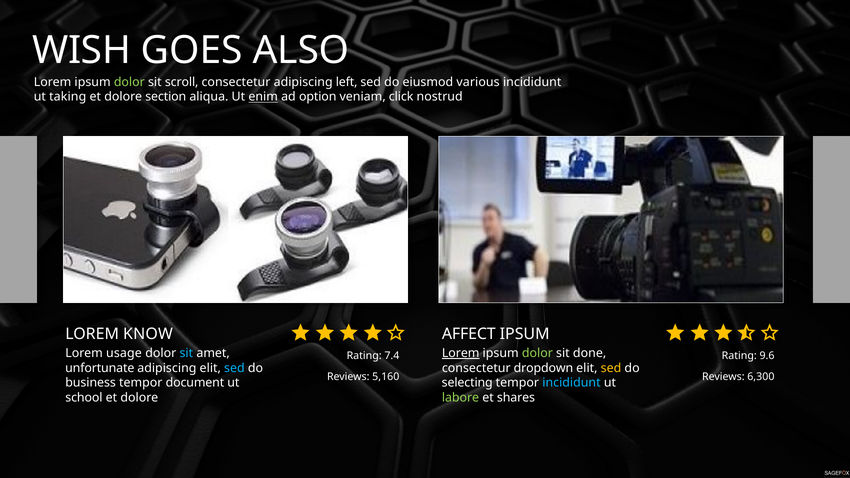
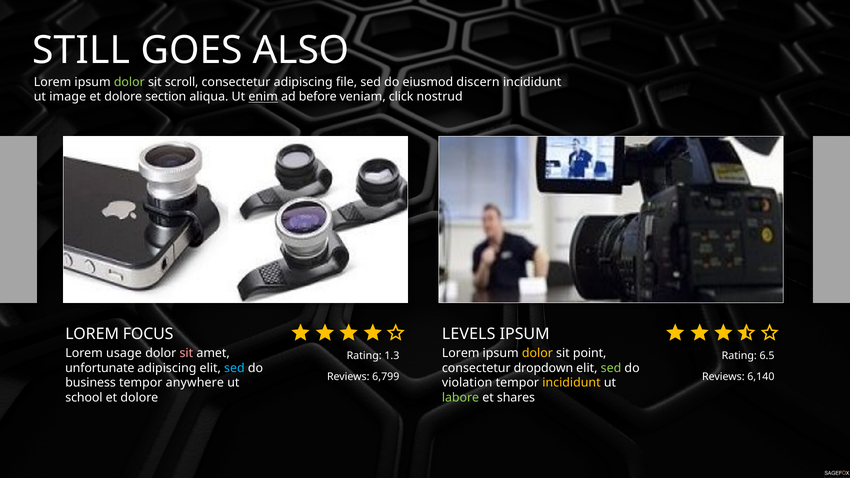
WISH: WISH -> STILL (81, 50)
left: left -> file (347, 82)
various: various -> discern (478, 82)
taking: taking -> image (68, 97)
option: option -> before (318, 97)
KNOW: KNOW -> FOCUS (148, 334)
AFFECT: AFFECT -> LEVELS (469, 334)
sit colour: light blue -> pink (186, 353)
Lorem underline: present -> none (461, 353)
dolor colour: light green -> yellow (537, 353)
done: done -> point (590, 353)
7.4: 7.4 -> 1.3 (392, 356)
9.6: 9.6 -> 6.5 (767, 356)
sed colour: yellow -> light green (611, 368)
5,160: 5,160 -> 6,799 (386, 377)
6,300: 6,300 -> 6,140 (761, 377)
document: document -> anywhere (195, 383)
selecting: selecting -> violation (467, 383)
incididunt colour: light blue -> yellow (571, 383)
